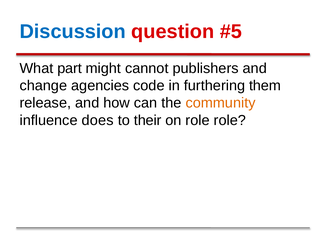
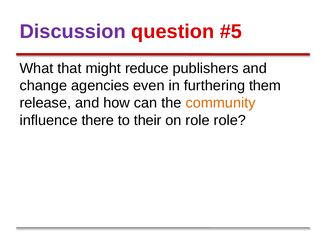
Discussion colour: blue -> purple (73, 32)
part: part -> that (69, 68)
cannot: cannot -> reduce (147, 68)
code: code -> even (149, 86)
does: does -> there (98, 121)
